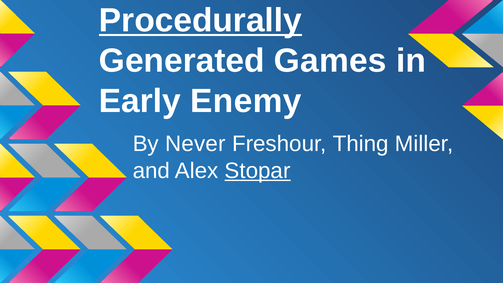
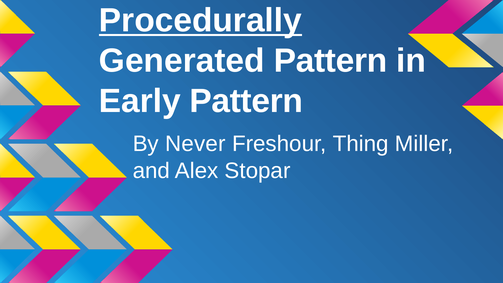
Generated Games: Games -> Pattern (331, 61)
Early Enemy: Enemy -> Pattern (246, 101)
Stopar underline: present -> none (258, 171)
